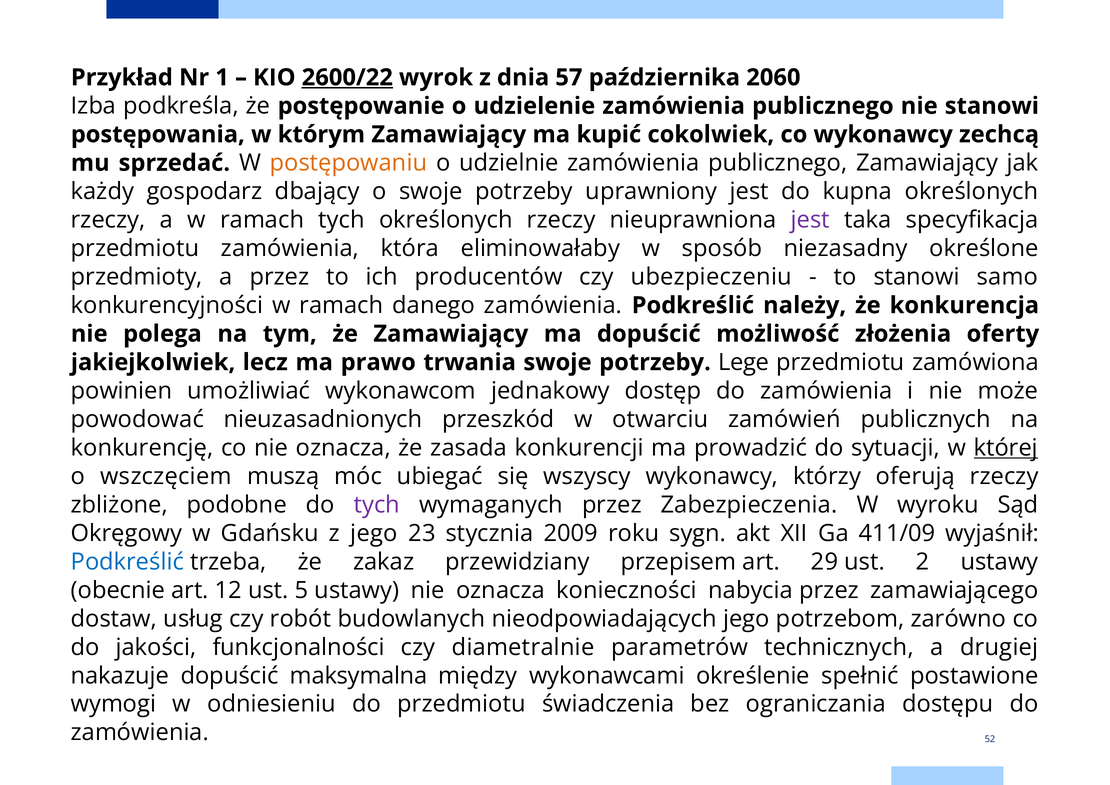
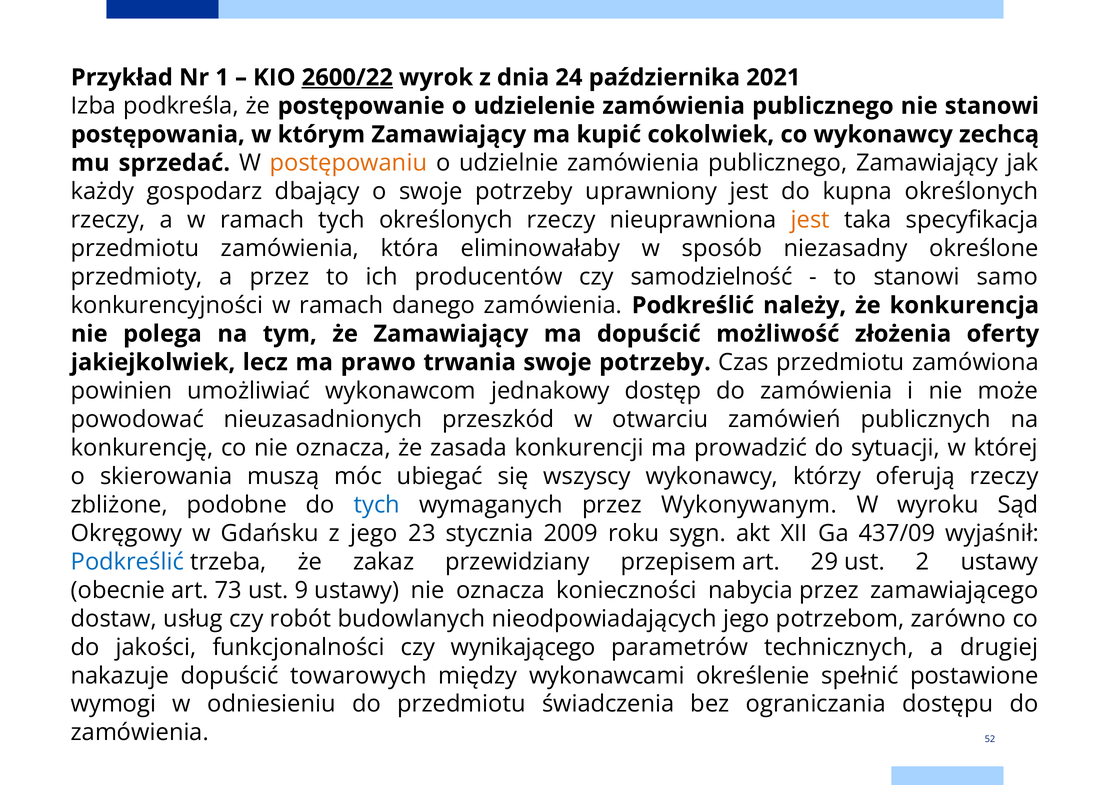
57: 57 -> 24 (569, 77)
2060: 2060 -> 2021 (773, 77)
jest colour: purple -> orange (810, 220)
ubezpieczeniu: ubezpieczeniu -> samodzielność (711, 277)
Lege: Lege -> Czas (744, 362)
której underline: present -> none (1006, 448)
wszczęciem: wszczęciem -> skierowania (166, 476)
tych colour: purple -> blue (377, 505)
Zabezpieczenia: Zabezpieczenia -> Wykonywanym (749, 505)
411/09: 411/09 -> 437/09 (897, 533)
12: 12 -> 73 (228, 590)
5: 5 -> 9 (302, 590)
diametralnie: diametralnie -> wynikającego (523, 647)
maksymalna: maksymalna -> towarowych (358, 676)
